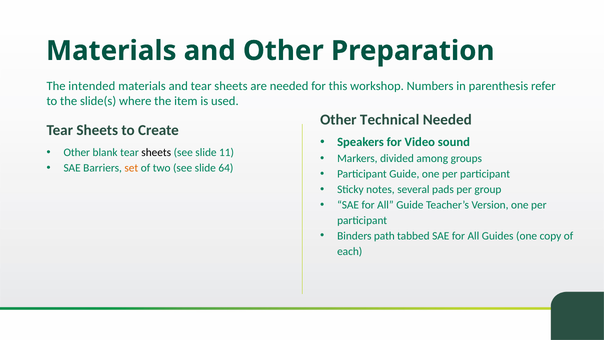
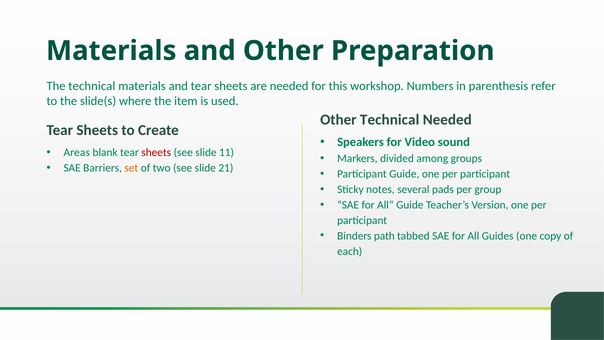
The intended: intended -> technical (92, 86)
Other: Other -> Areas (77, 153)
sheets colour: black -> red (156, 153)
64: 64 -> 21 (226, 168)
